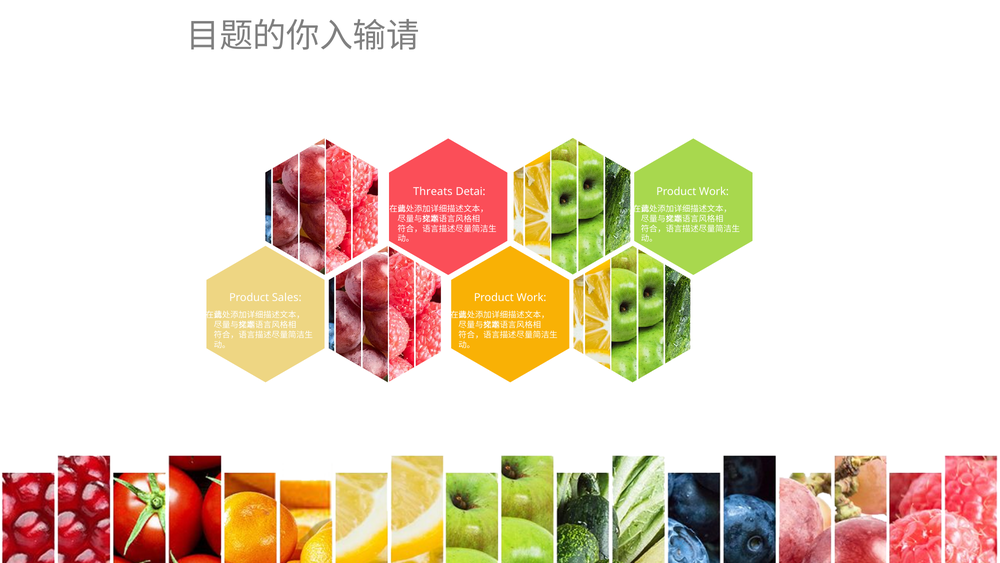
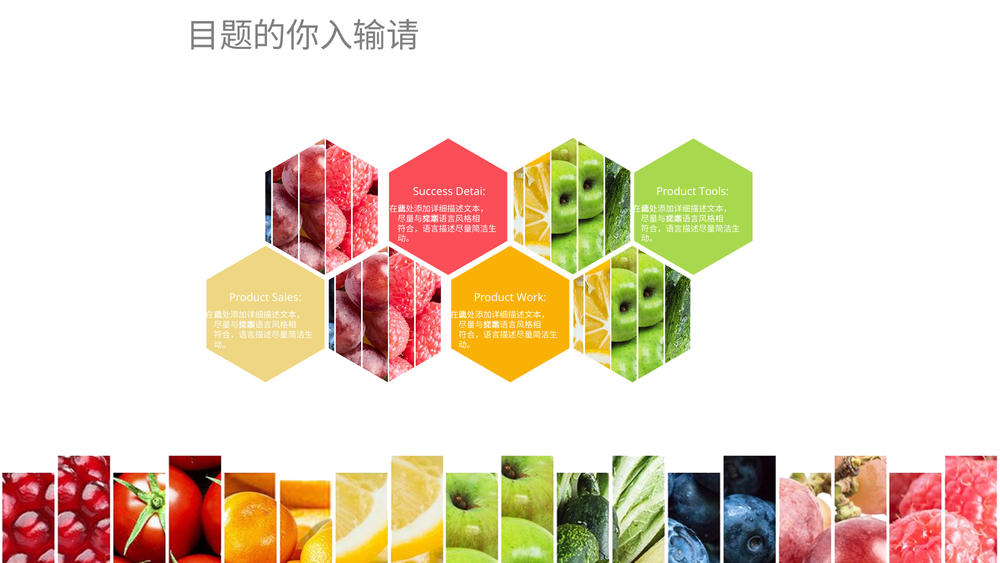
Threats: Threats -> Success (433, 191)
Work: Work -> Tools (714, 191)
